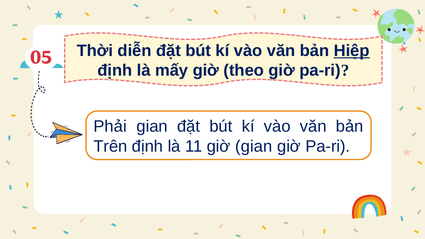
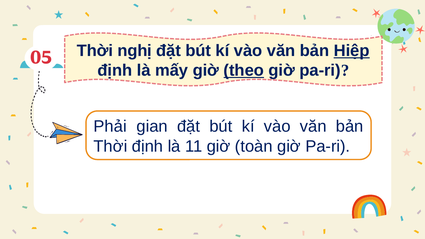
diễn: diễn -> nghị (135, 51)
theo underline: none -> present (244, 70)
Trên: Trên -> Thời (110, 146)
giờ gian: gian -> toàn (254, 146)
